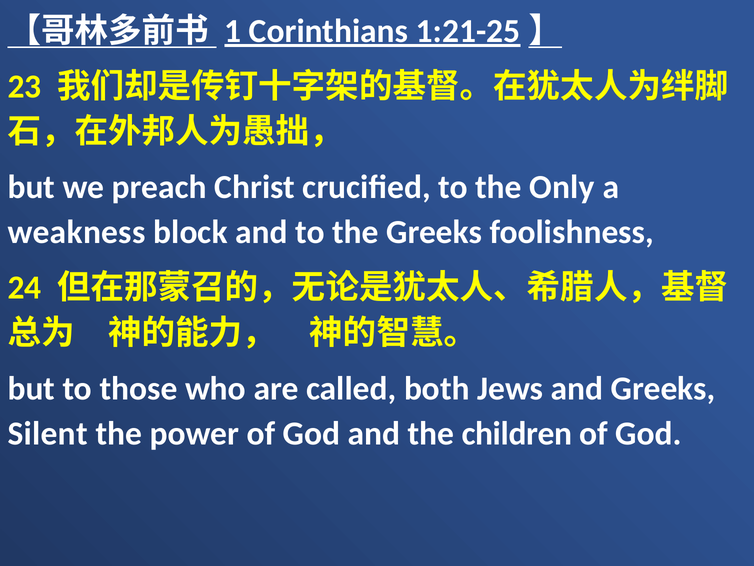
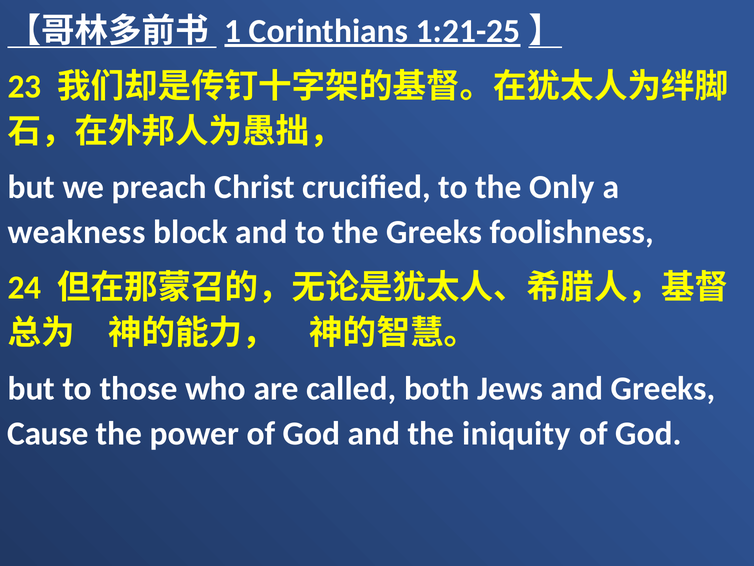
Silent: Silent -> Cause (48, 433)
children: children -> iniquity (517, 433)
